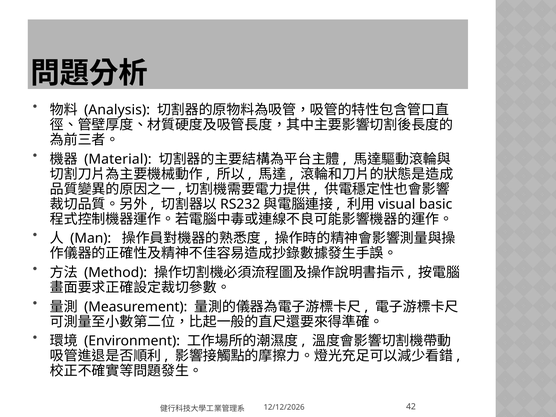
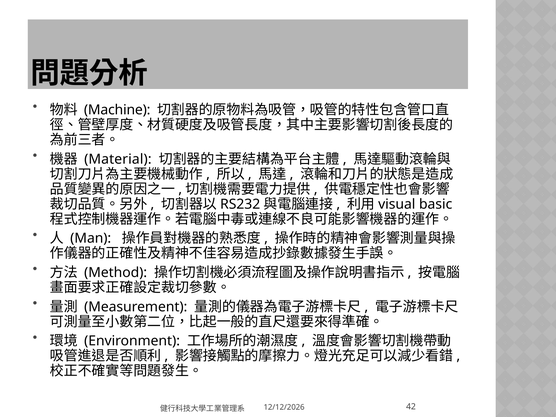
Analysis: Analysis -> Machine (117, 110)
